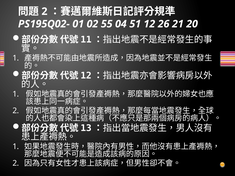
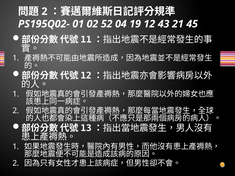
55: 55 -> 52 (107, 24)
51: 51 -> 19 (135, 24)
26: 26 -> 43 (164, 24)
20: 20 -> 45 (192, 24)
